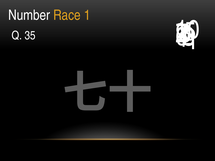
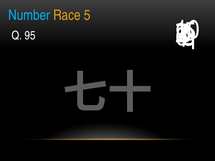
Number colour: white -> light blue (29, 15)
Race 1: 1 -> 5 (87, 15)
35: 35 -> 95 (30, 36)
